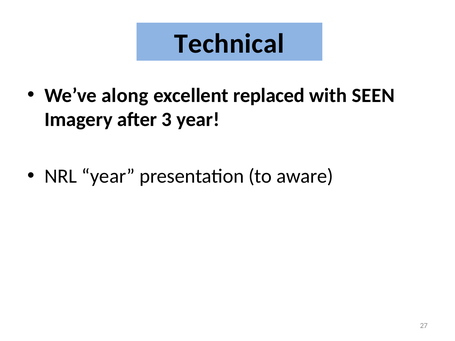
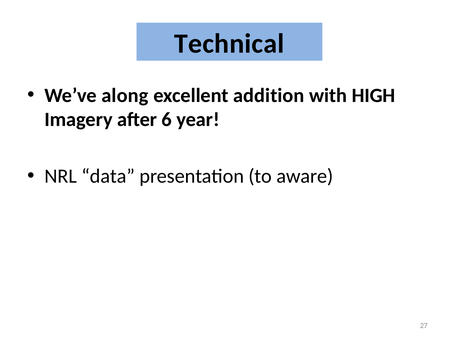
replaced: replaced -> addition (269, 95)
SEEN: SEEN -> HIGH (373, 95)
3: 3 -> 6 (167, 120)
NRL year: year -> data (108, 176)
